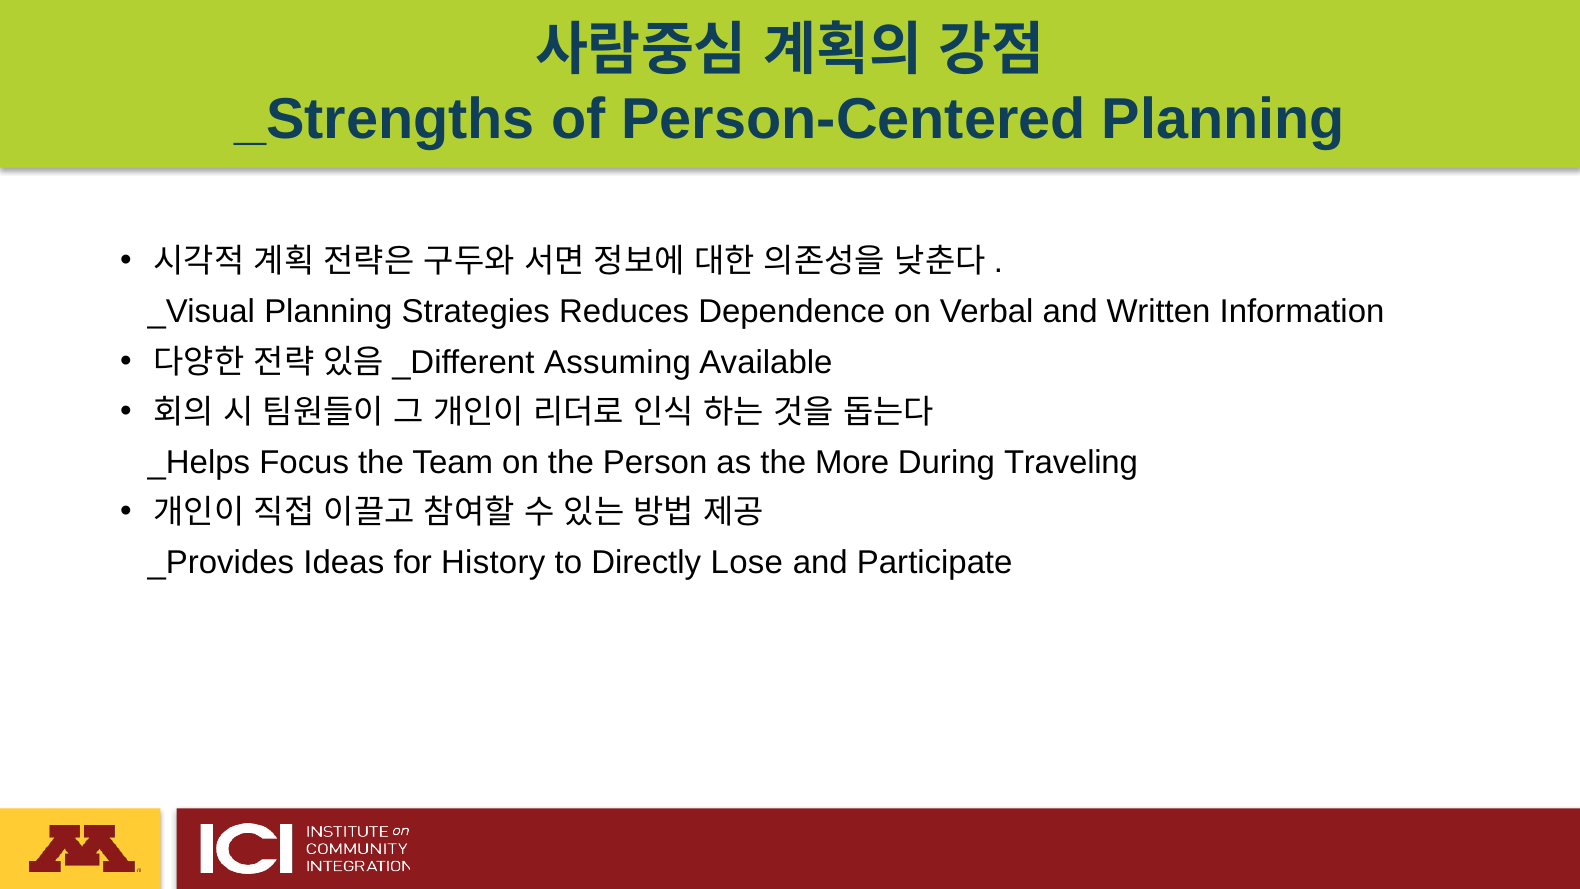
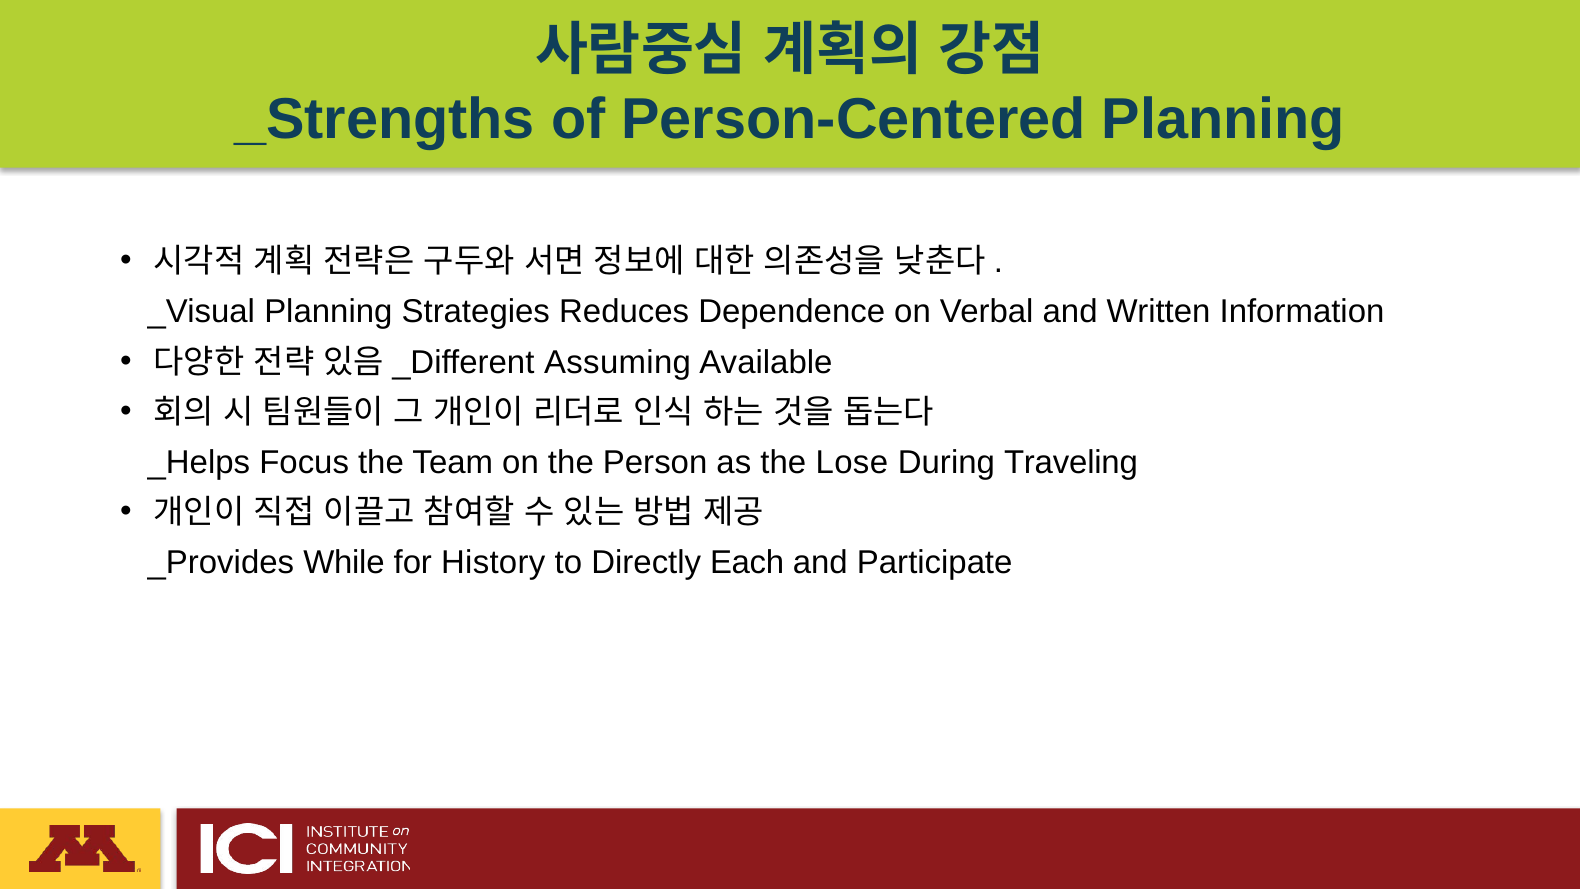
More: More -> Lose (852, 462)
Ideas: Ideas -> While (344, 562)
Lose: Lose -> Each (747, 562)
